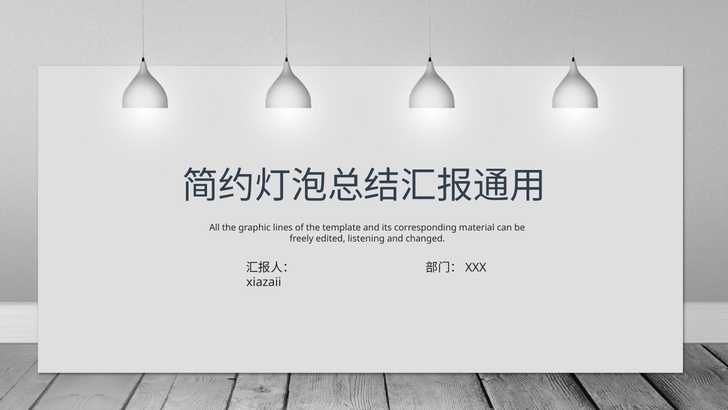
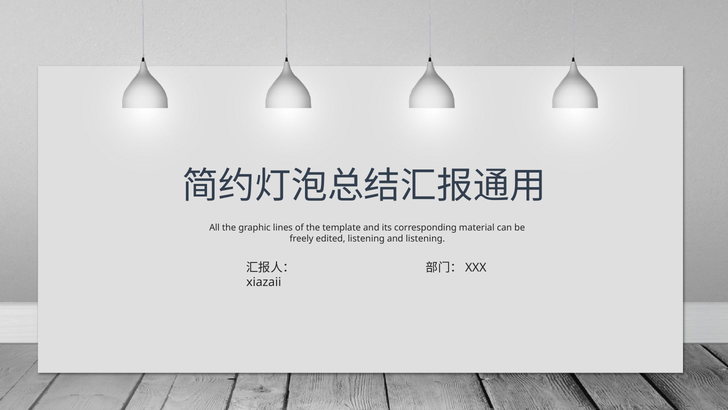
and changed: changed -> listening (425, 239)
